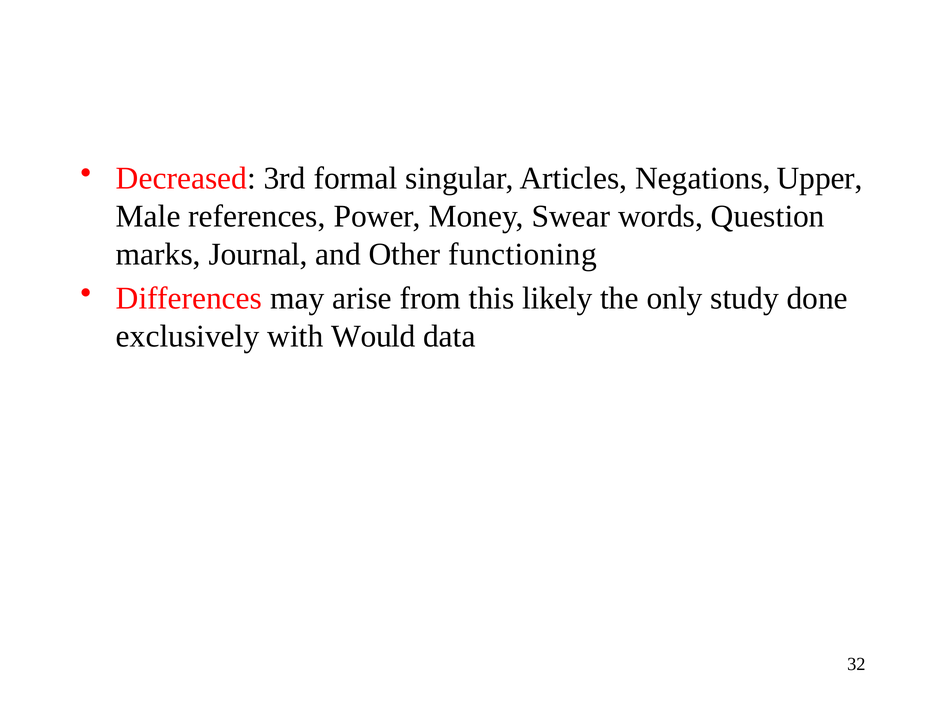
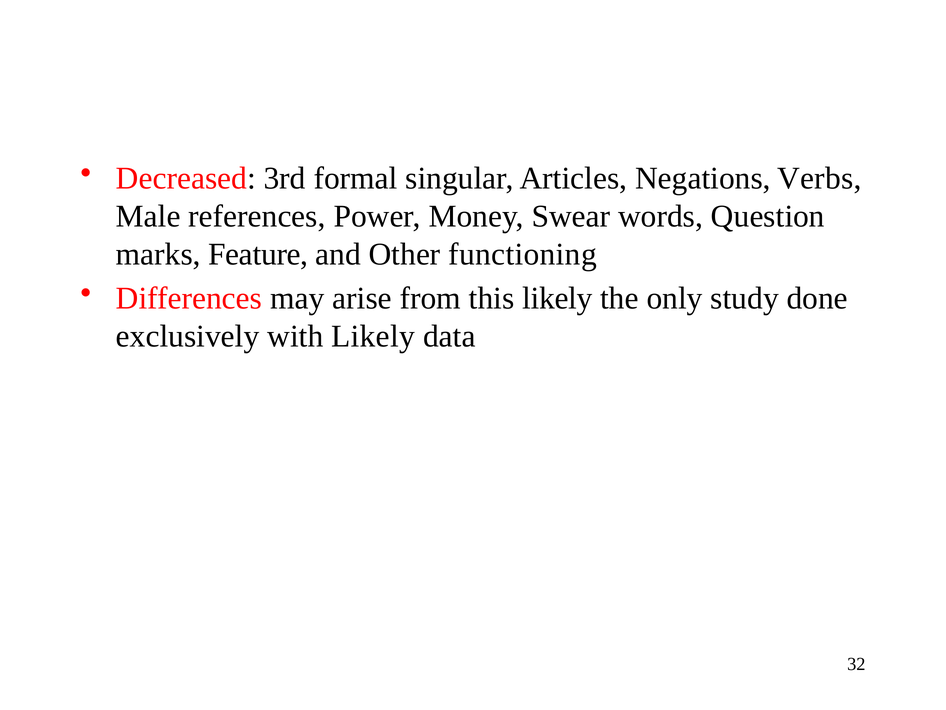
Upper: Upper -> Verbs (819, 178)
Journal: Journal -> Feature (258, 254)
with Would: Would -> Likely (373, 336)
